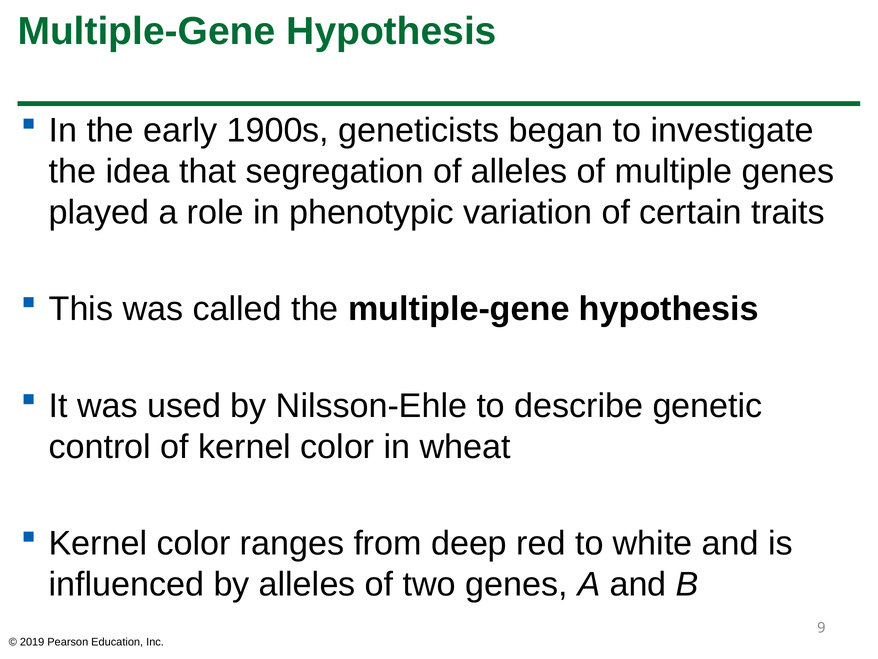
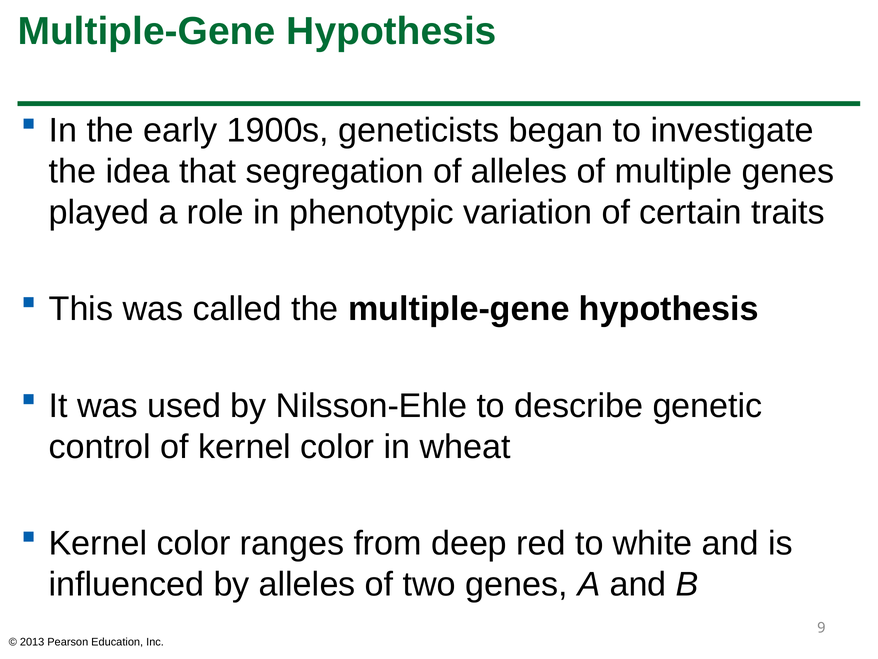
2019: 2019 -> 2013 (32, 642)
